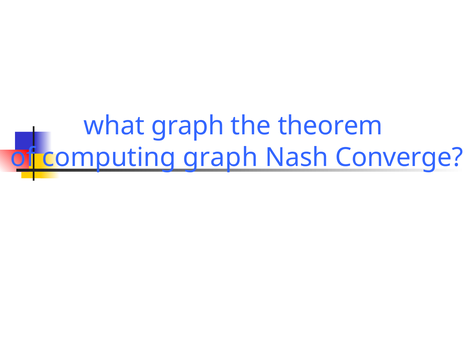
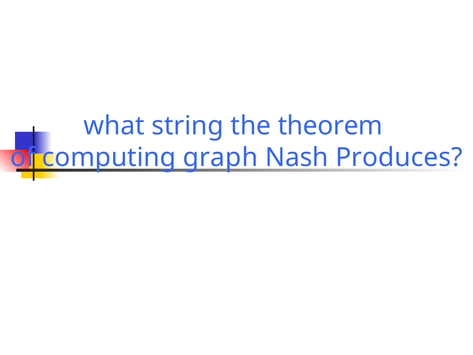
what graph: graph -> string (188, 126)
Converge: Converge -> Produces (399, 157)
